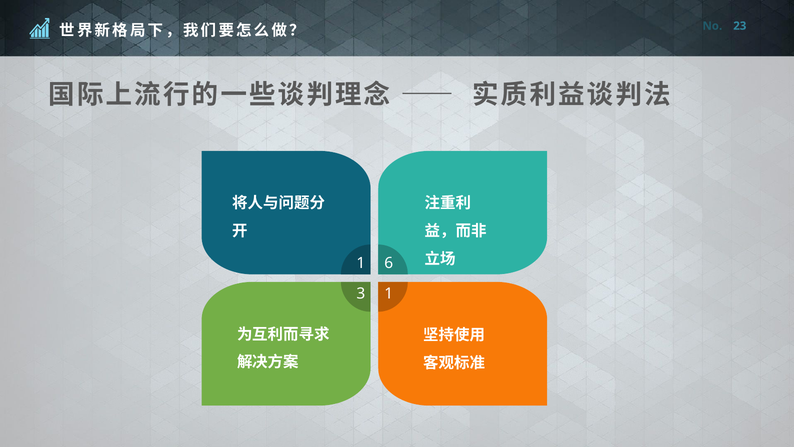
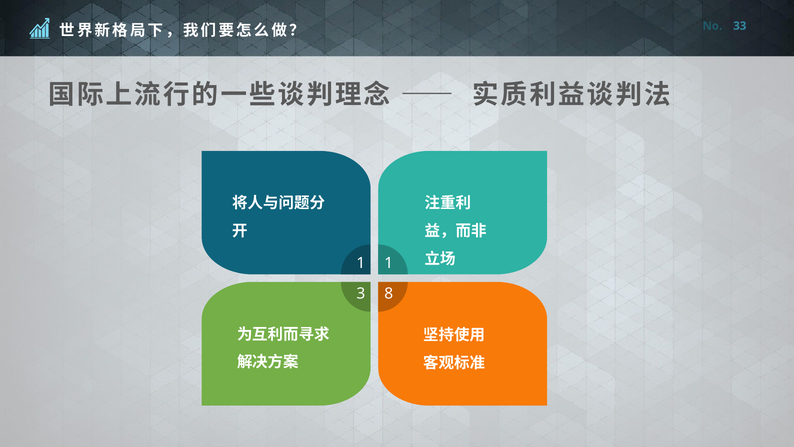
23: 23 -> 33 (740, 26)
1 6: 6 -> 1 (389, 263)
3 1: 1 -> 8 (389, 293)
